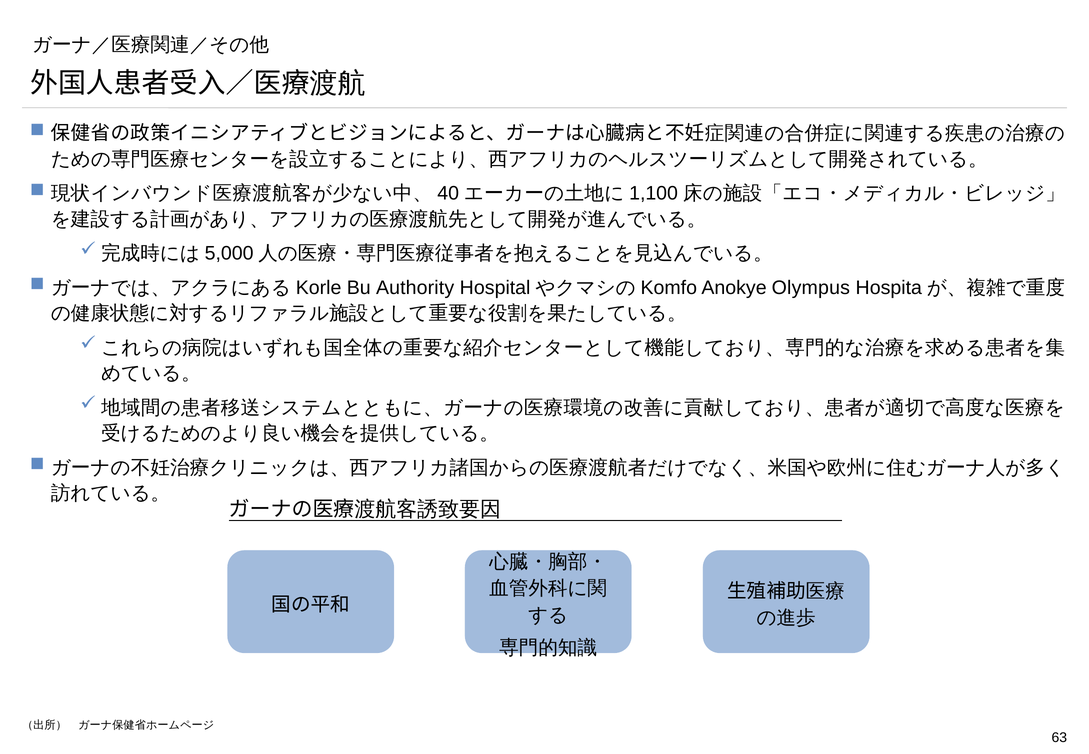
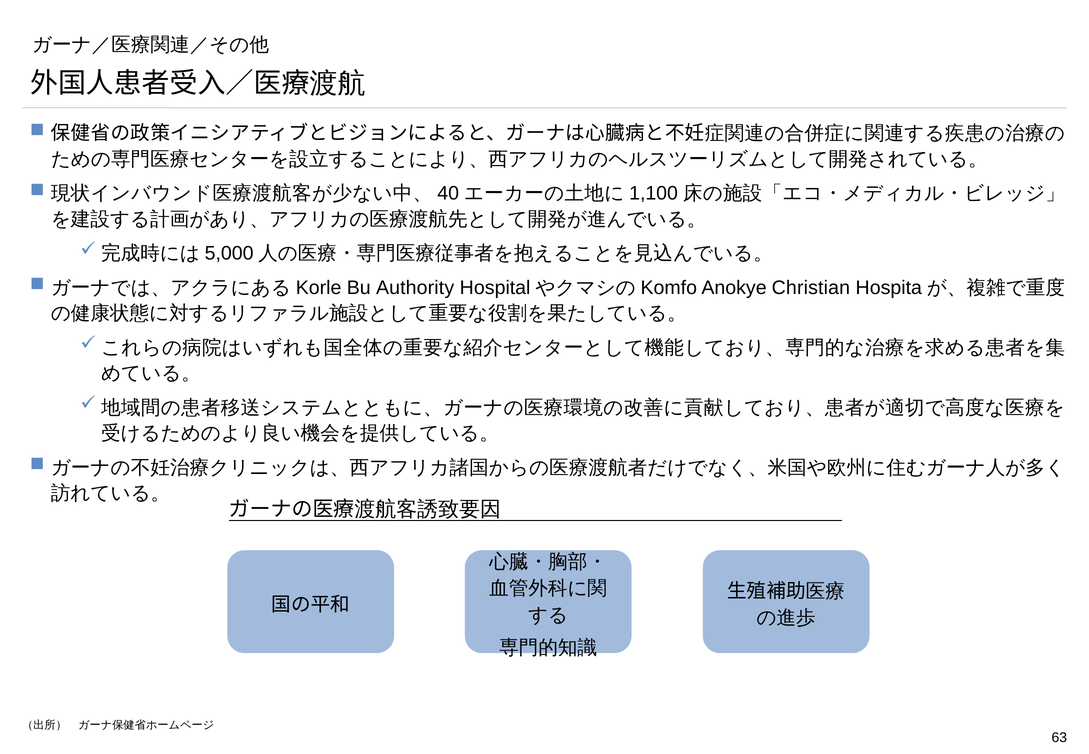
Olympus: Olympus -> Christian (811, 288)
